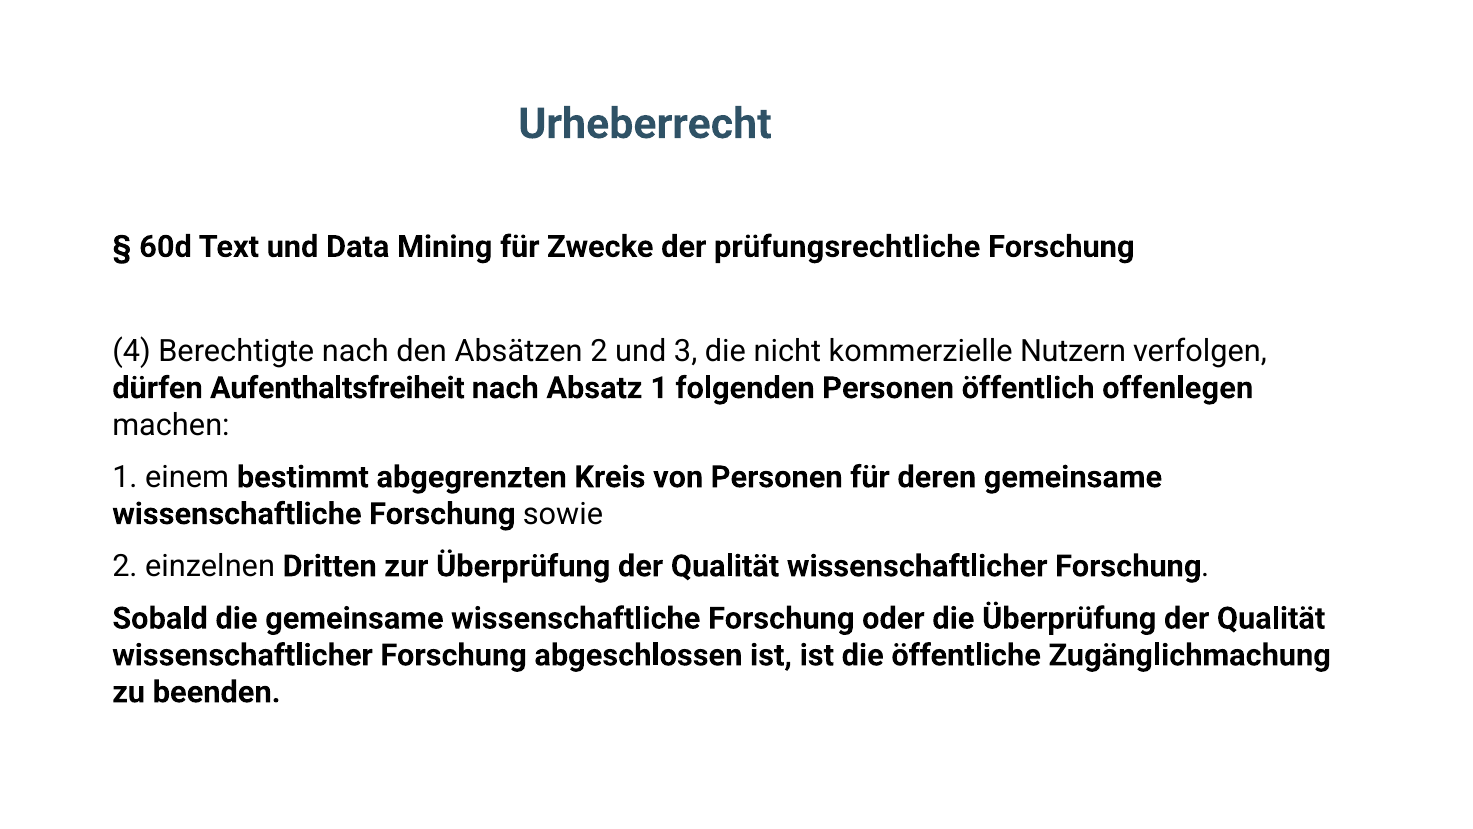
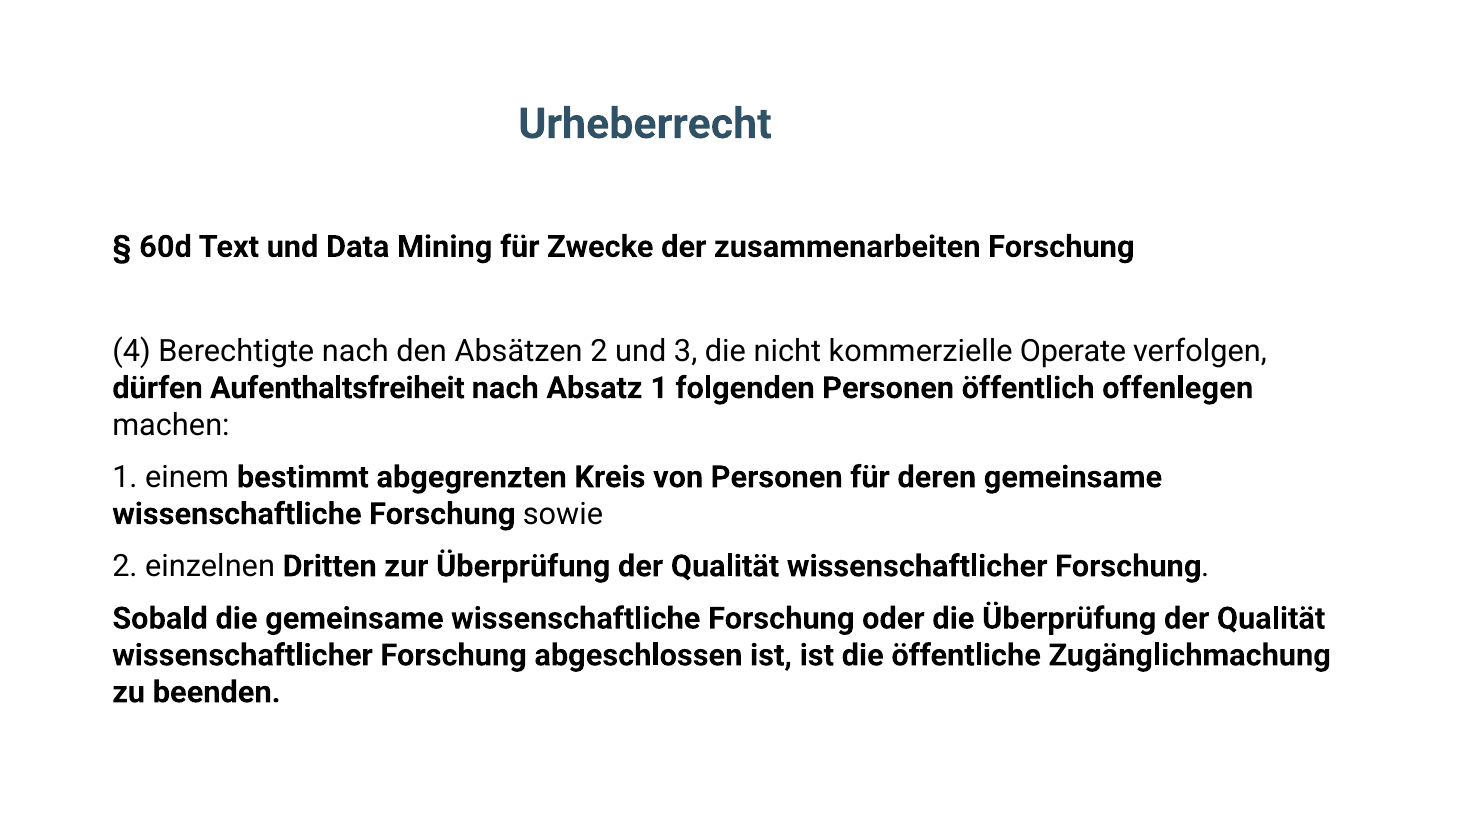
prüfungsrechtliche: prüfungsrechtliche -> zusammenarbeiten (847, 247)
Nutzern: Nutzern -> Operate (1073, 351)
